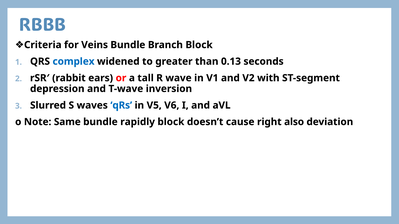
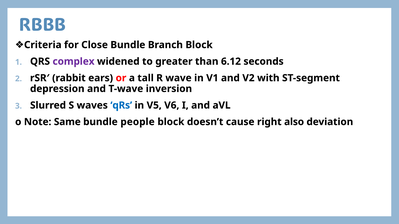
Veins: Veins -> Close (95, 45)
complex colour: blue -> purple (74, 62)
0.13: 0.13 -> 6.12 (231, 62)
rapidly: rapidly -> people (138, 122)
